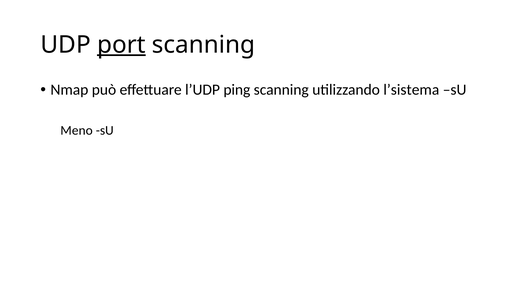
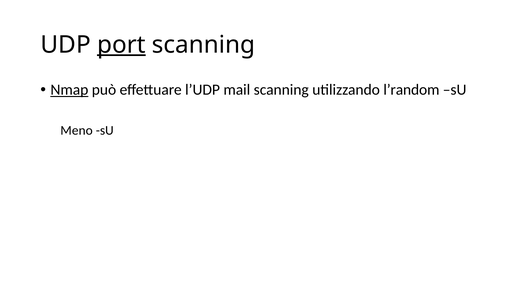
Nmap underline: none -> present (69, 90)
ping: ping -> mail (237, 90)
l’sistema: l’sistema -> l’random (411, 90)
